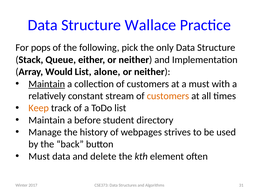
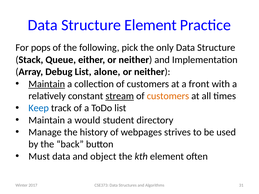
Structure Wallace: Wallace -> Element (151, 25)
Would: Would -> Debug (59, 72)
a must: must -> front (199, 84)
stream underline: none -> present (120, 96)
Keep colour: orange -> blue (39, 108)
before: before -> would (87, 120)
delete: delete -> object (103, 157)
